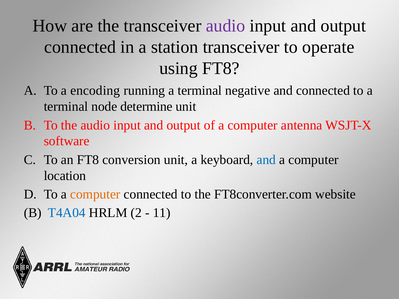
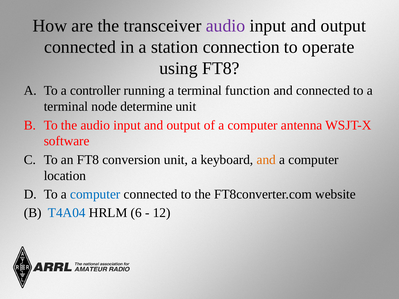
station transceiver: transceiver -> connection (241, 47)
encoding: encoding -> controller (95, 91)
negative: negative -> function (248, 91)
and colour: blue -> orange (266, 160)
computer colour: orange -> blue (95, 194)
2: 2 -> 6 (136, 213)
11: 11 -> 12 (162, 213)
